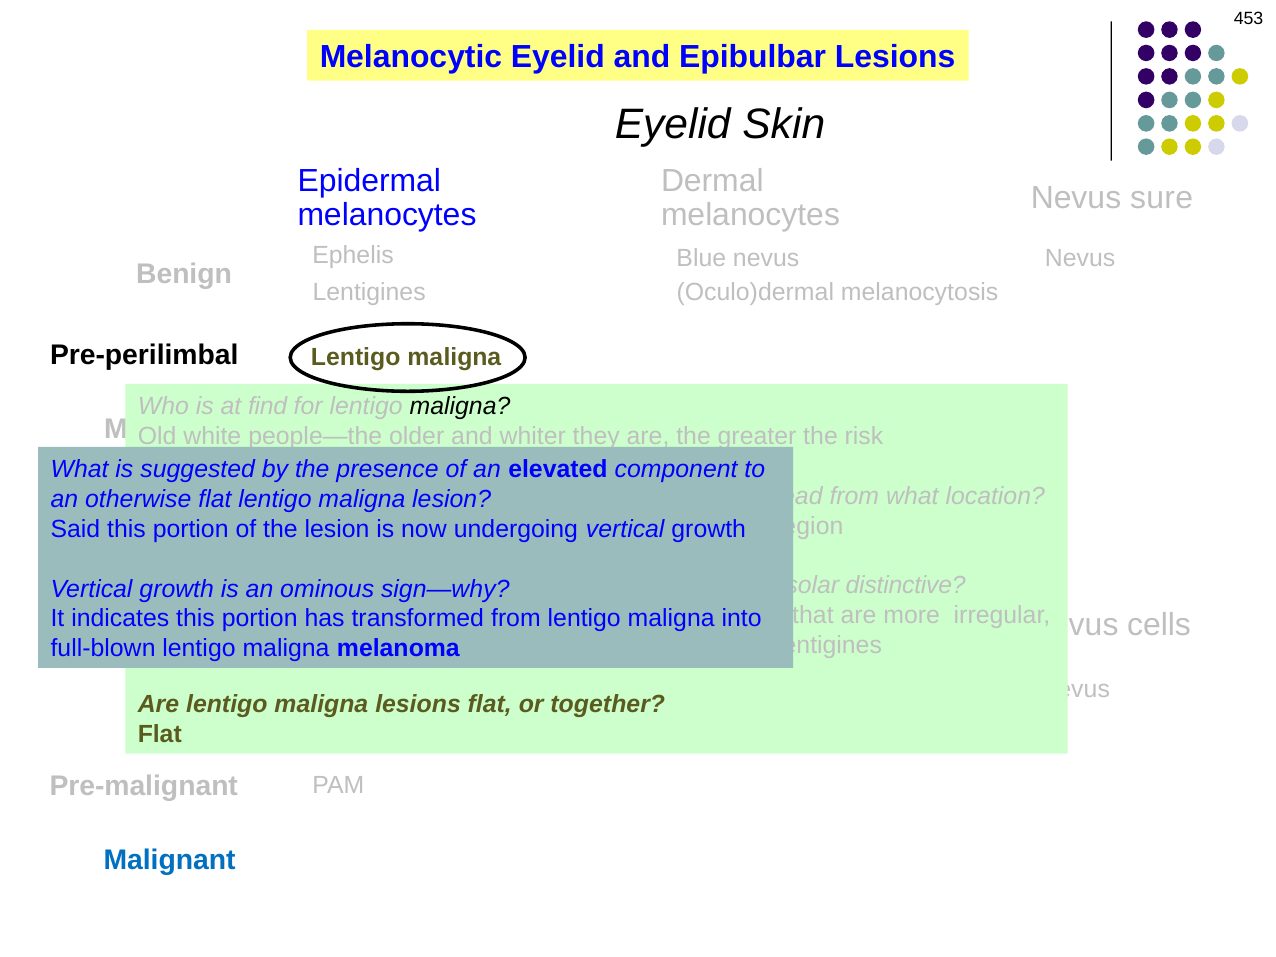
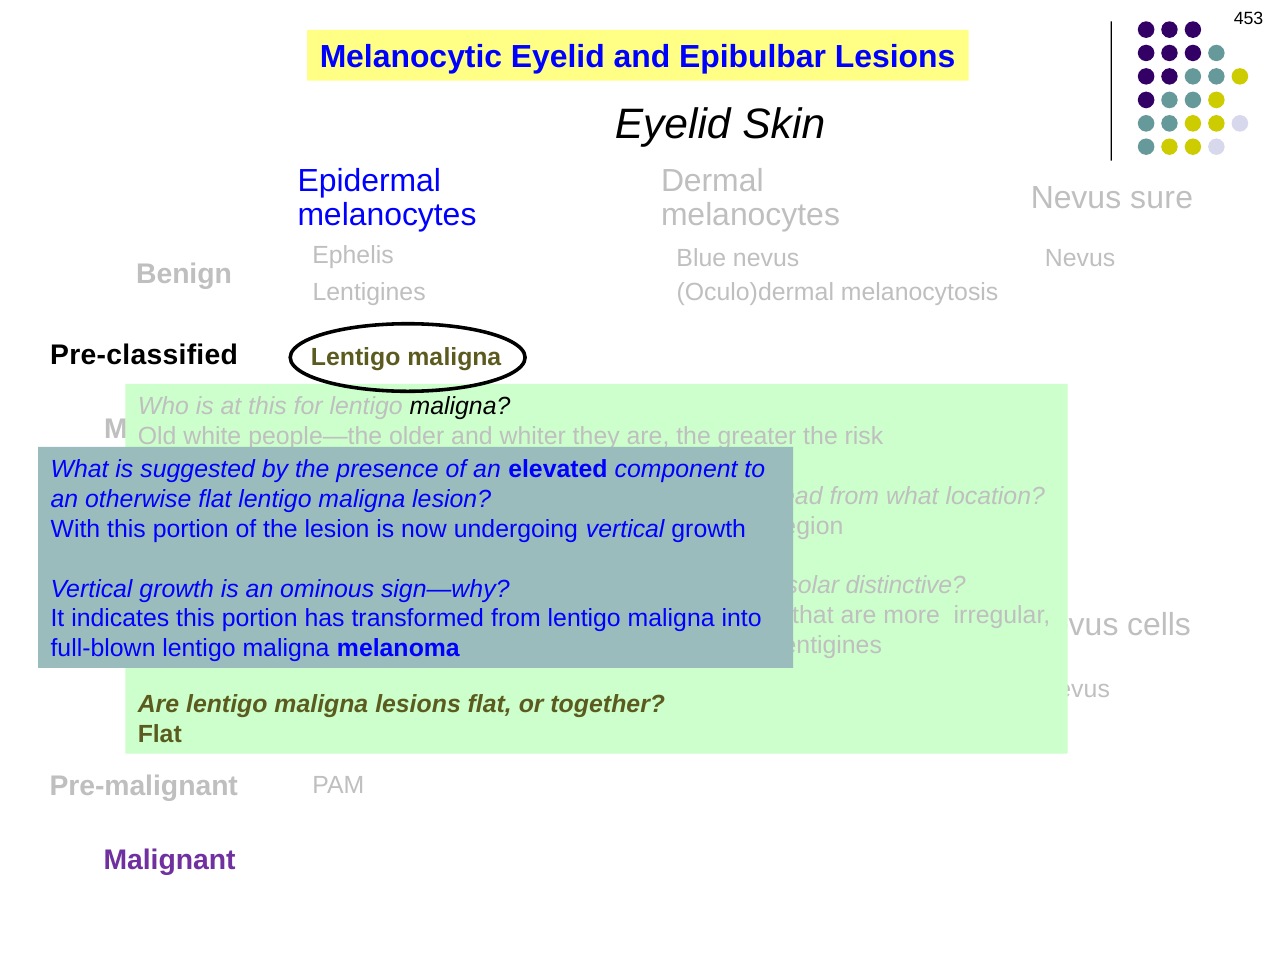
Pre-perilimbal: Pre-perilimbal -> Pre-classified (144, 355)
at find: find -> this (268, 407)
Said: Said -> With (75, 529)
Malignant colour: blue -> purple (170, 861)
